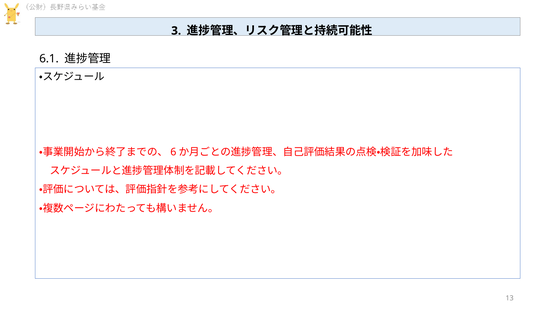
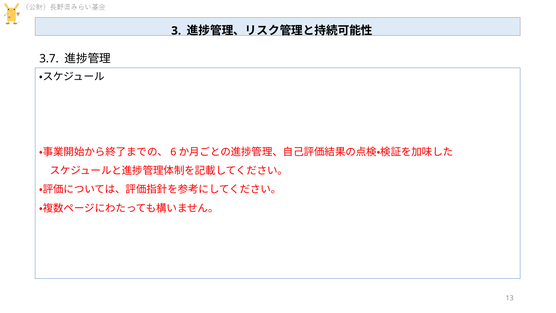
6.1: 6.1 -> 3.7 (49, 59)
